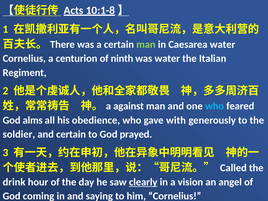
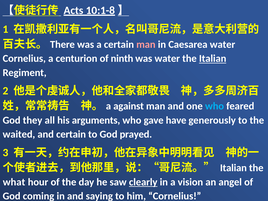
man colour: light green -> pink (146, 44)
Italian underline: none -> present (213, 59)
alms: alms -> they (33, 120)
obedience: obedience -> arguments (96, 120)
with: with -> have (176, 120)
soldier: soldier -> waited (19, 134)
Called: Called -> Italian (233, 168)
drink: drink -> what (14, 182)
